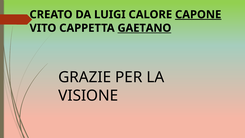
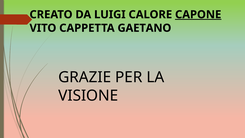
GAETANO underline: present -> none (144, 28)
